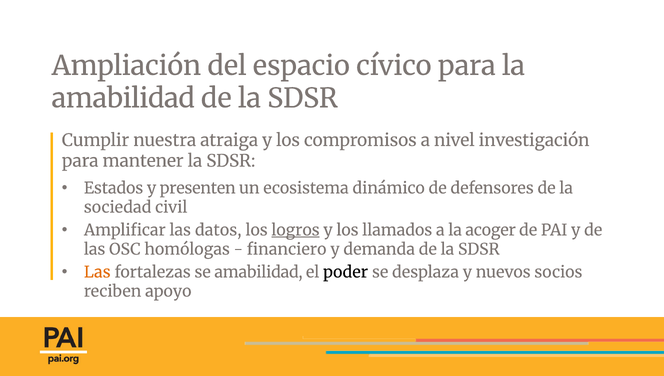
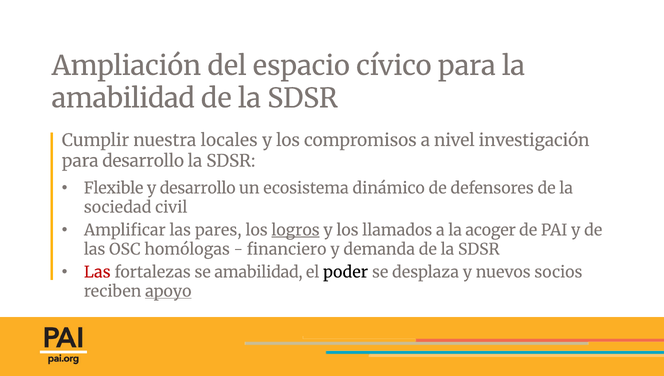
atraiga: atraiga -> locales (229, 140)
para mantener: mantener -> desarrollo (143, 161)
Estados: Estados -> Flexible (114, 188)
y presenten: presenten -> desarrollo (198, 188)
datos: datos -> pares (218, 230)
Las colour: orange -> red (97, 272)
apoyo underline: none -> present (168, 292)
